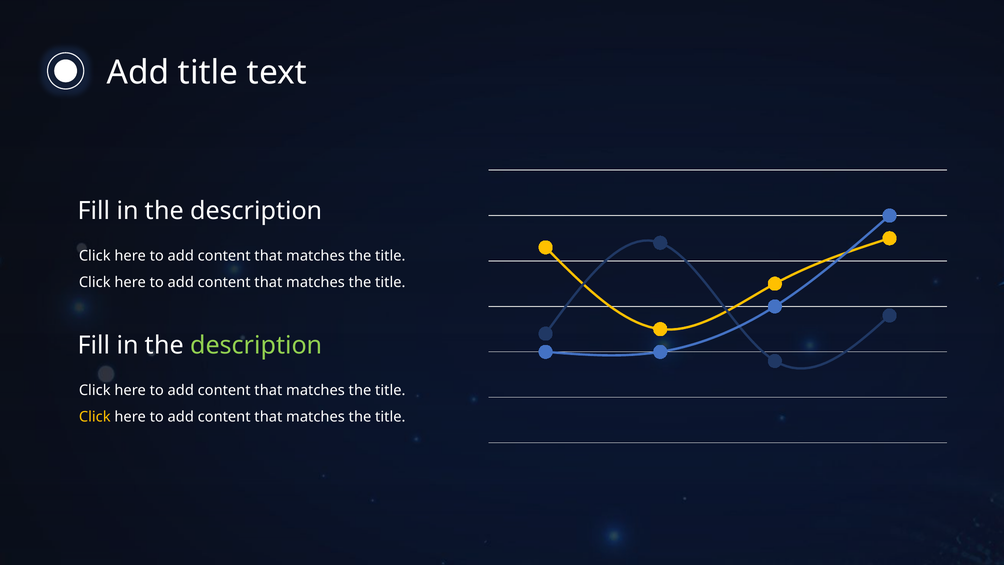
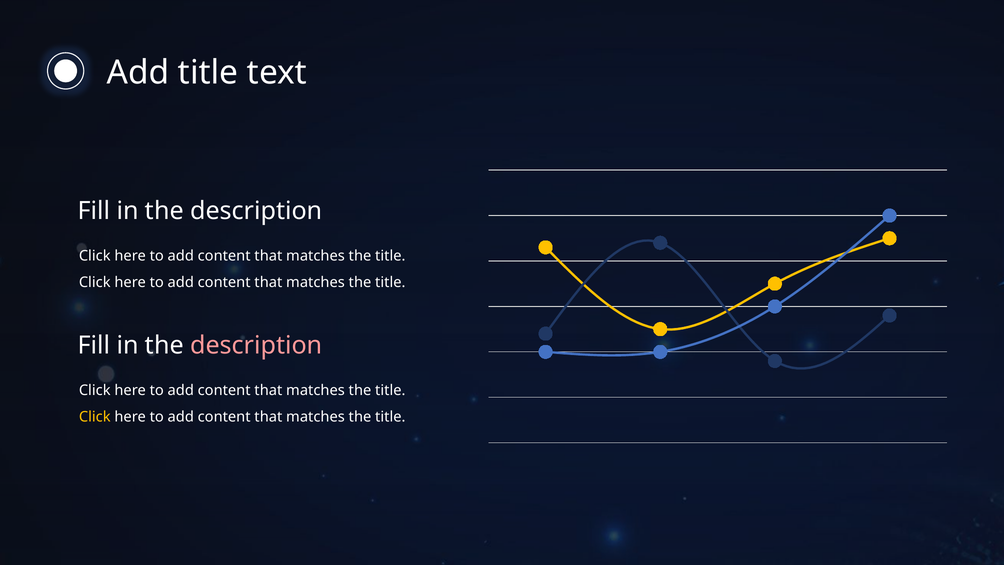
description colour: light green -> pink (256, 346)
